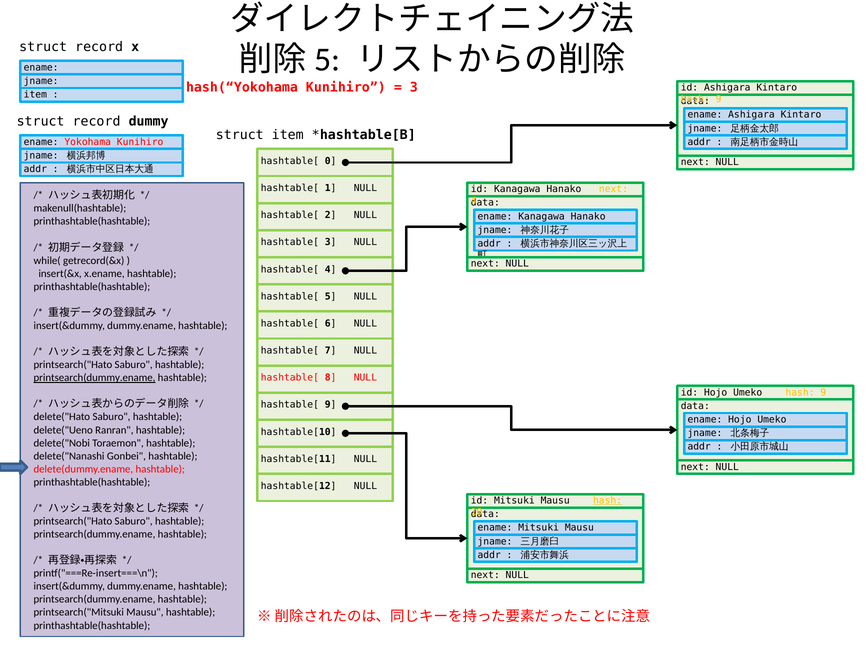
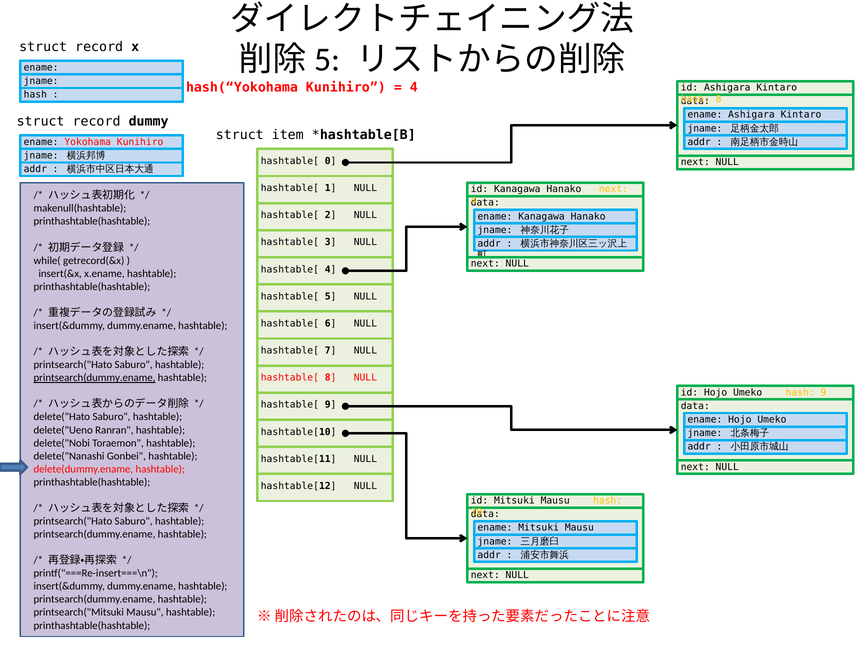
3: 3 -> 4 (414, 88)
item: item -> hash (35, 95)
9: 9 -> 8 (719, 99)
hash underline: present -> none (608, 501)
